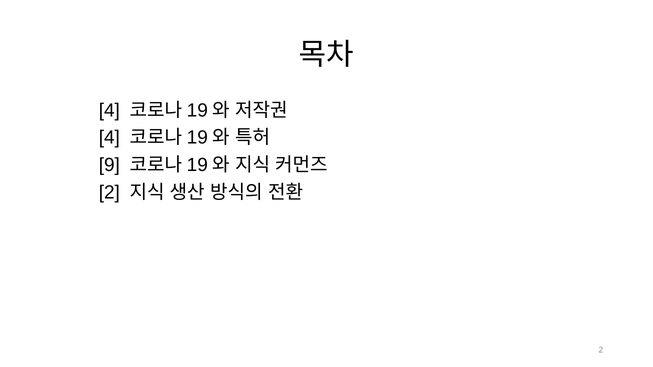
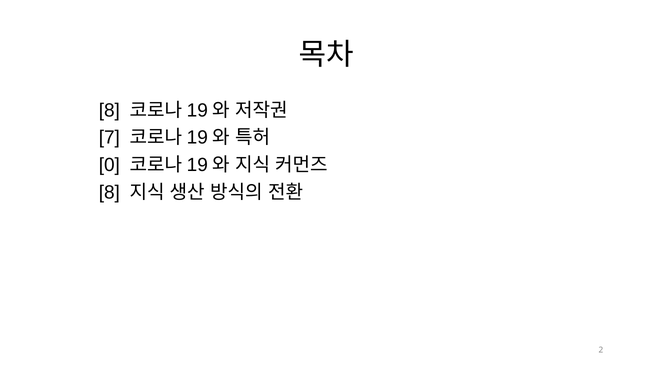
4: 4 -> 8 (109, 110)
4: 4 -> 7 (109, 138)
9: 9 -> 0 (109, 165)
2: 2 -> 8 (109, 193)
